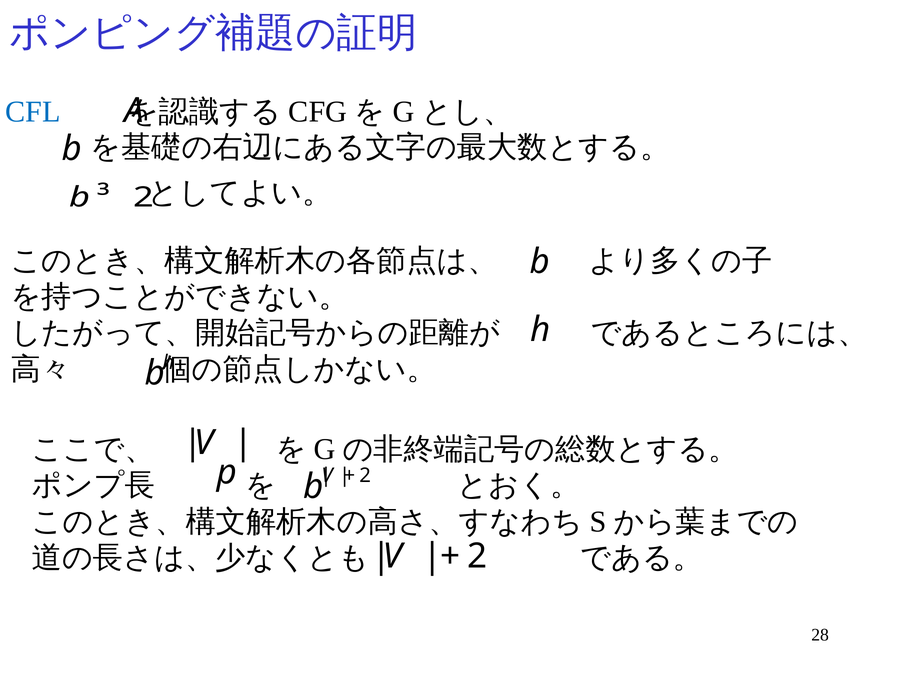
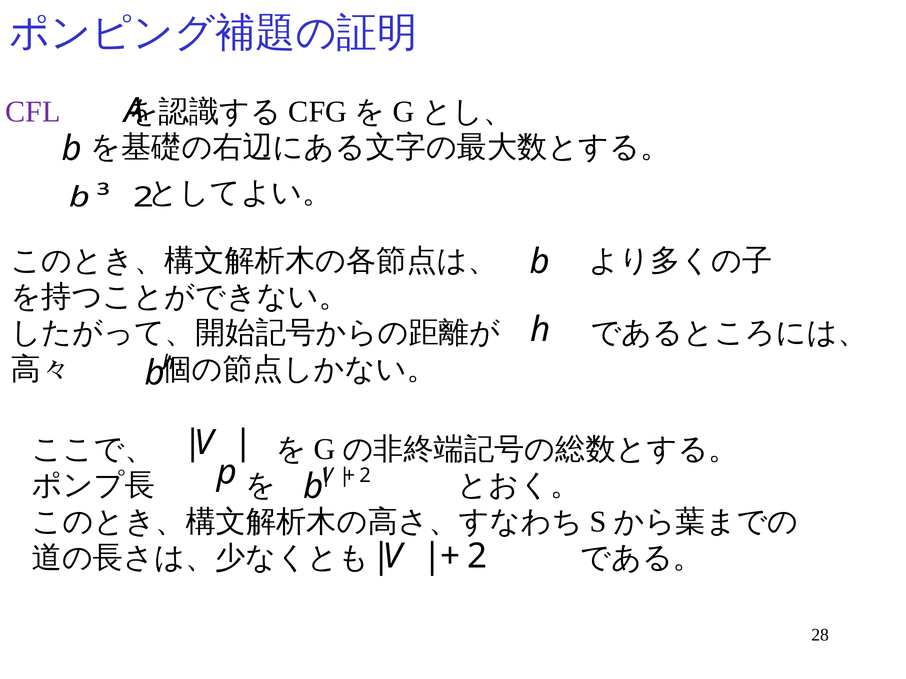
CFL colour: blue -> purple (33, 112)
